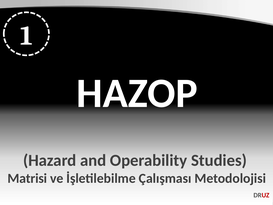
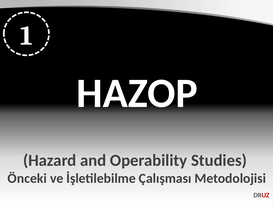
Matrisi: Matrisi -> Önceki (27, 178)
